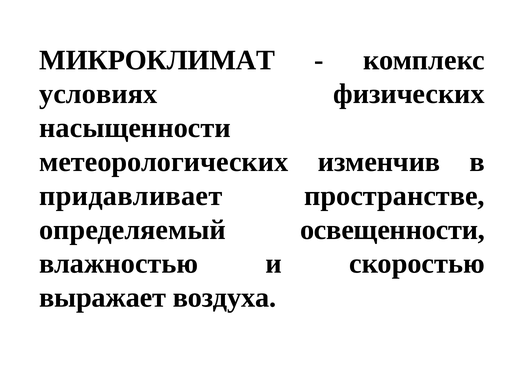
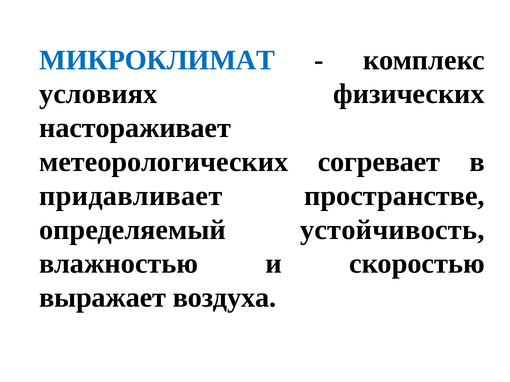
МИКРОКЛИМАТ colour: black -> blue (157, 60)
насыщенности: насыщенности -> настораживает (135, 128)
изменчив: изменчив -> согревает (379, 162)
освещенности: освещенности -> устойчивость (392, 230)
